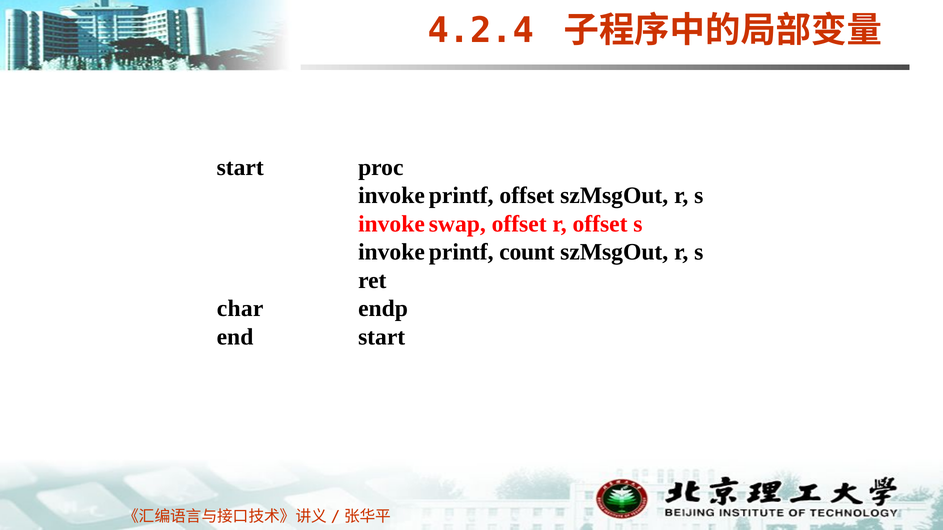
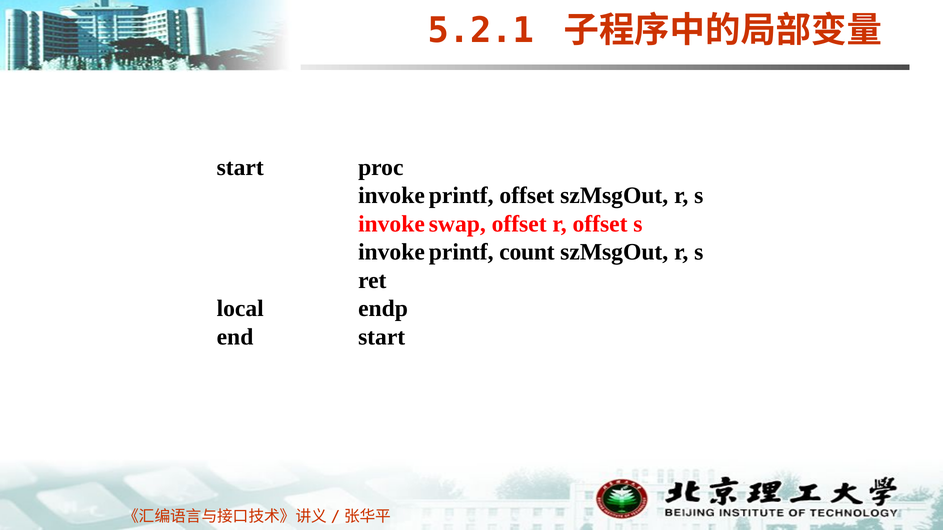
4.2.4: 4.2.4 -> 5.2.1 (481, 31)
char: char -> local (240, 309)
